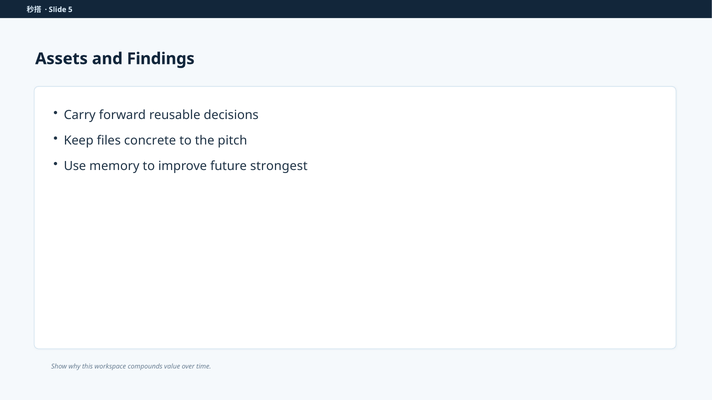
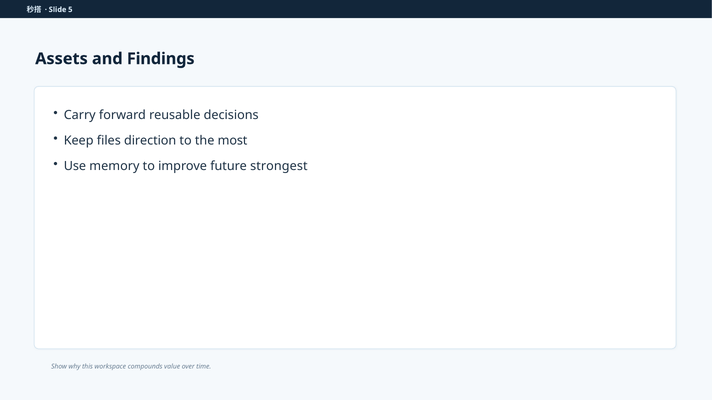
concrete: concrete -> direction (150, 141)
pitch: pitch -> most (233, 141)
